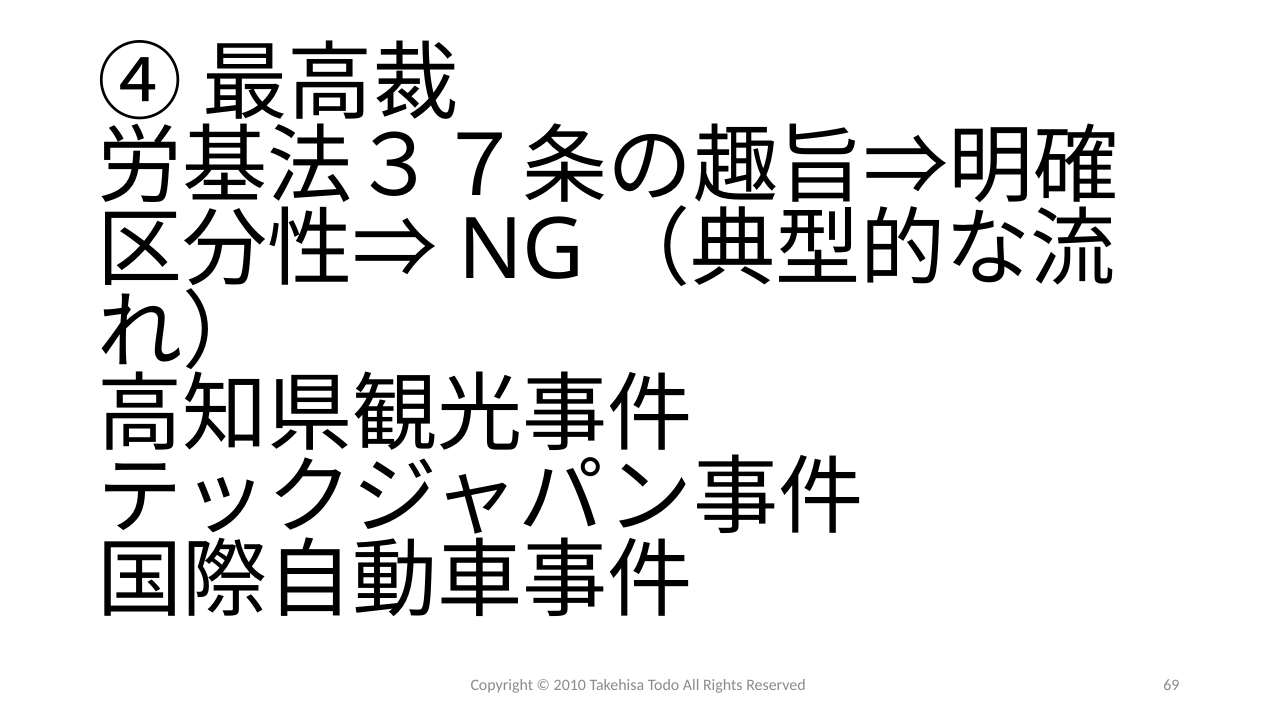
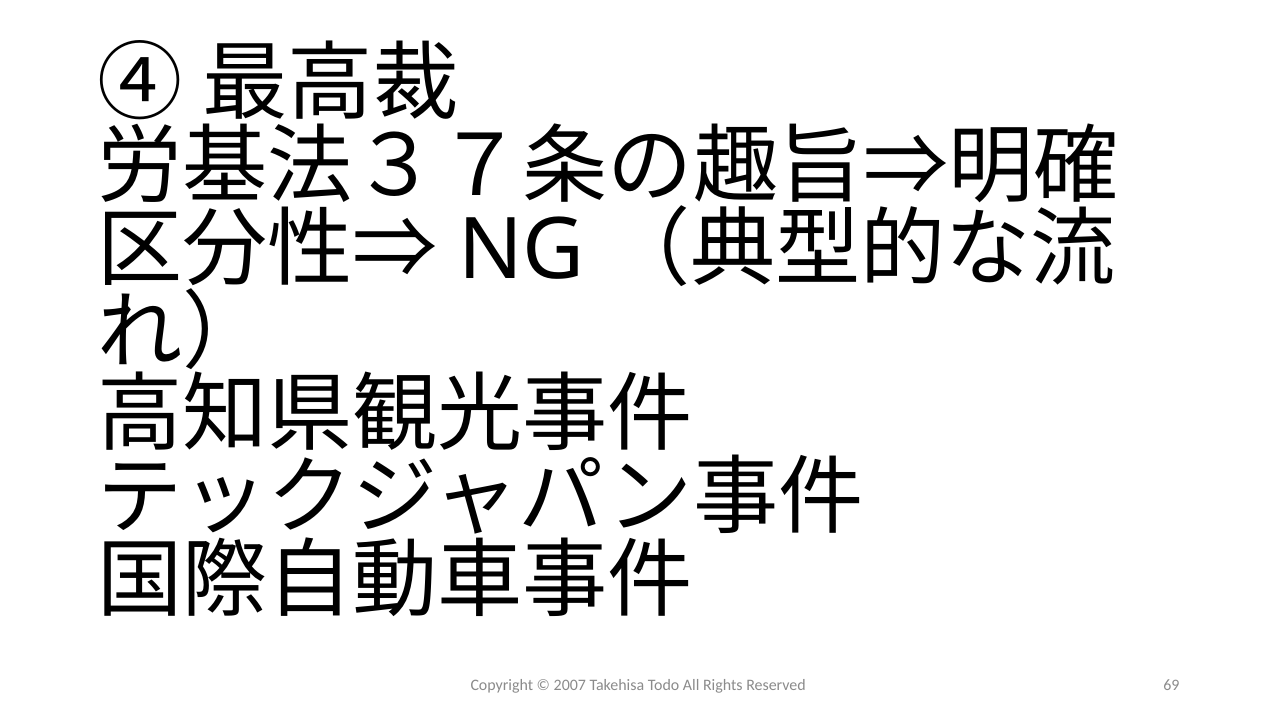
2010: 2010 -> 2007 (570, 686)
